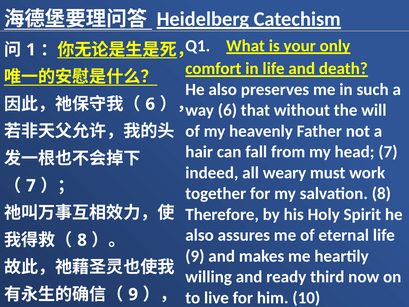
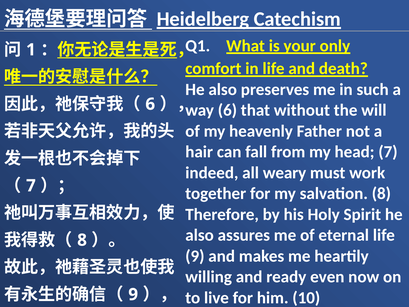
third: third -> even (327, 277)
